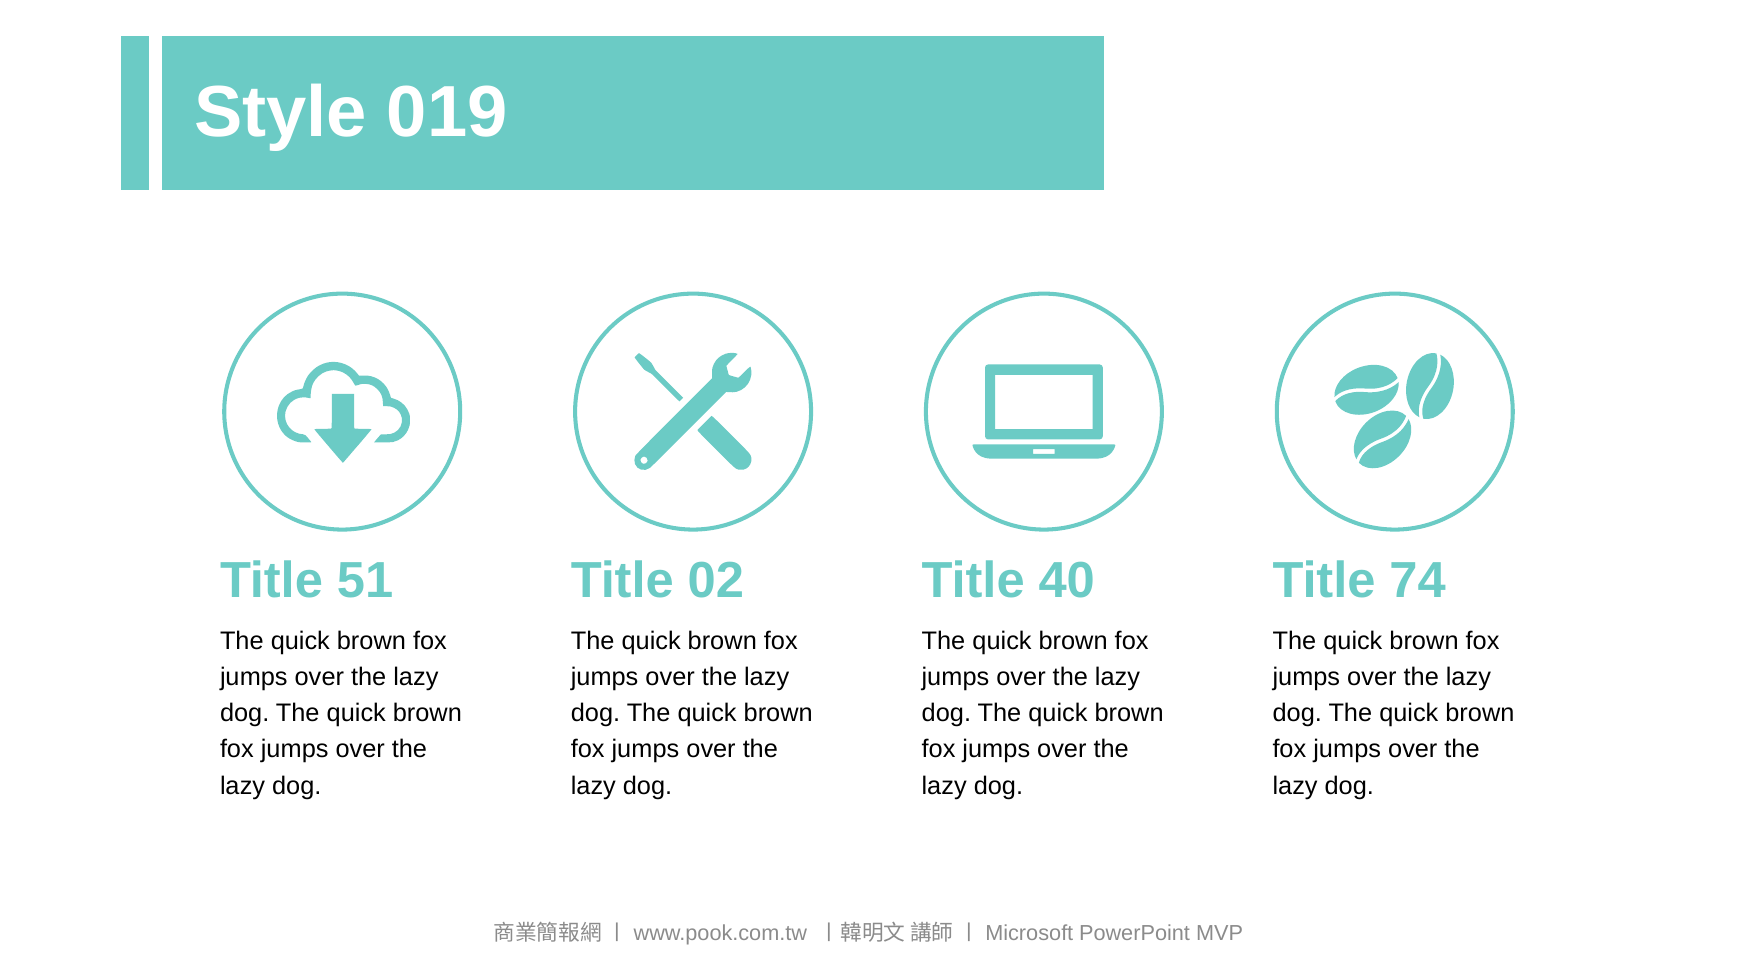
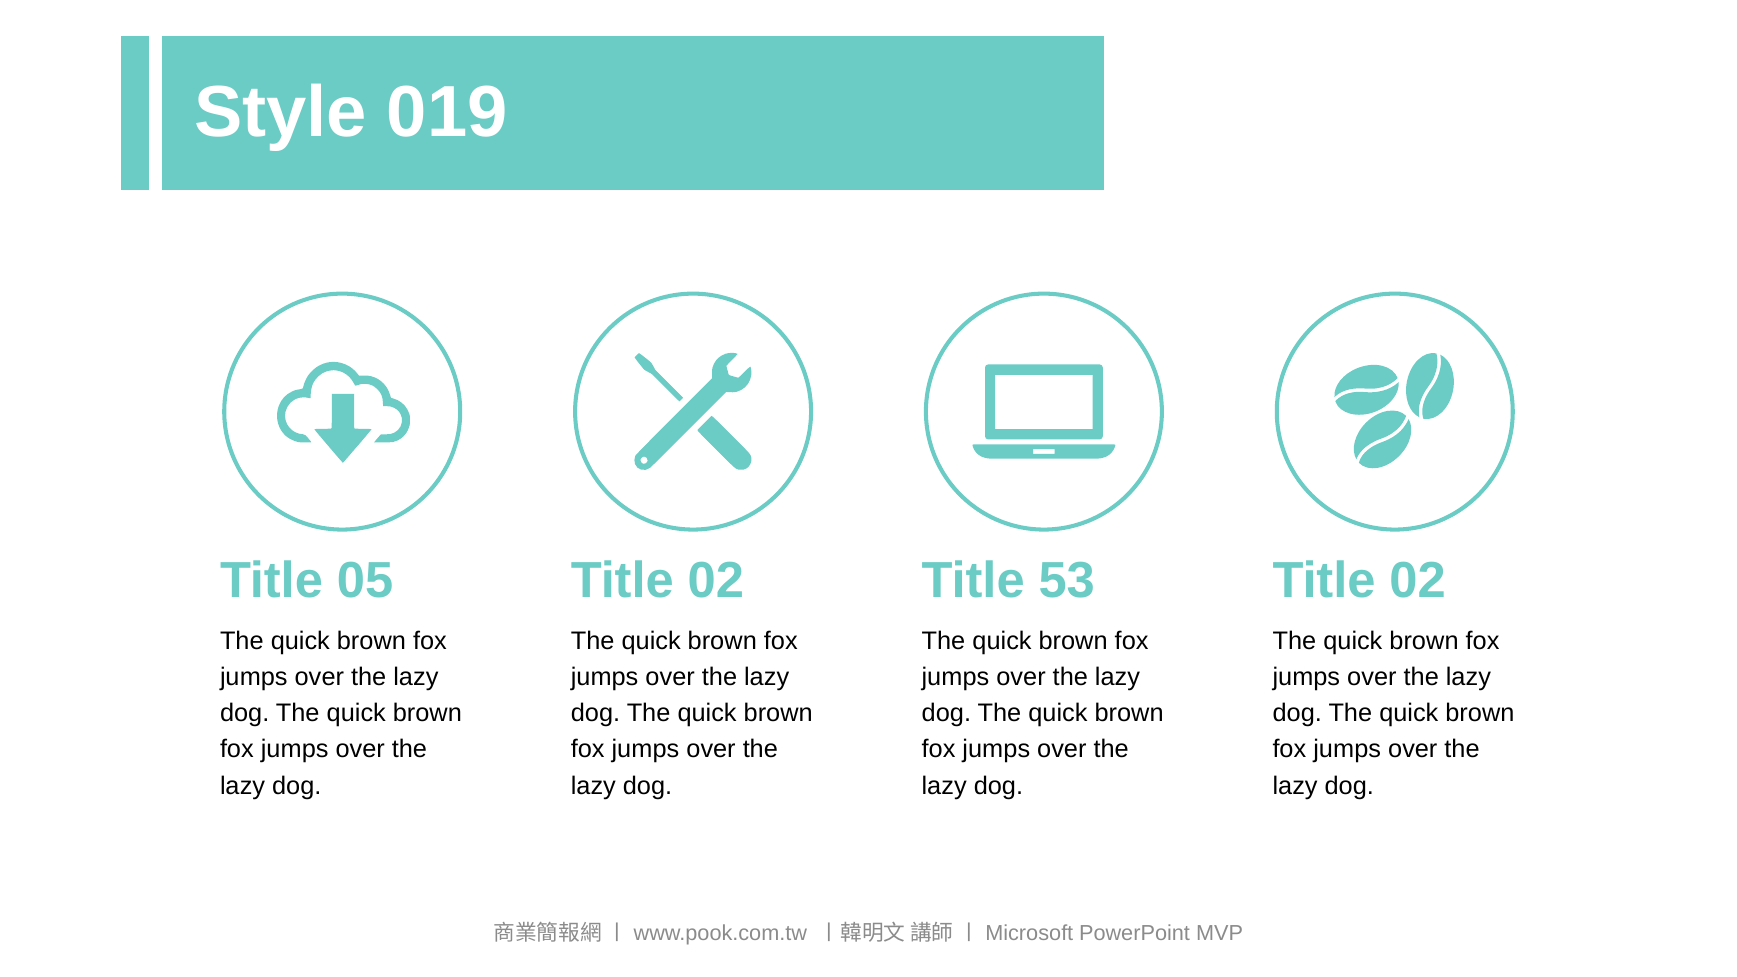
51: 51 -> 05 (365, 581)
40: 40 -> 53 (1067, 581)
74: 74 -> 02 (1418, 581)
